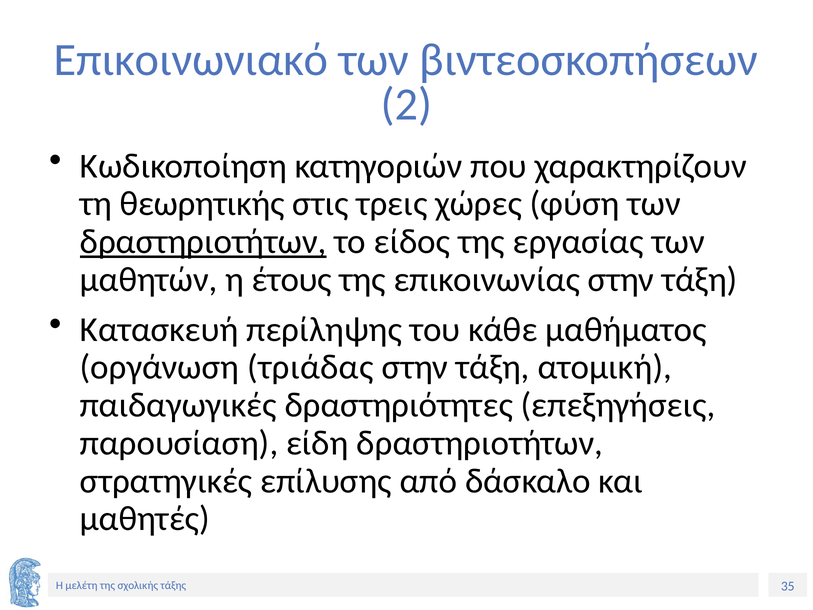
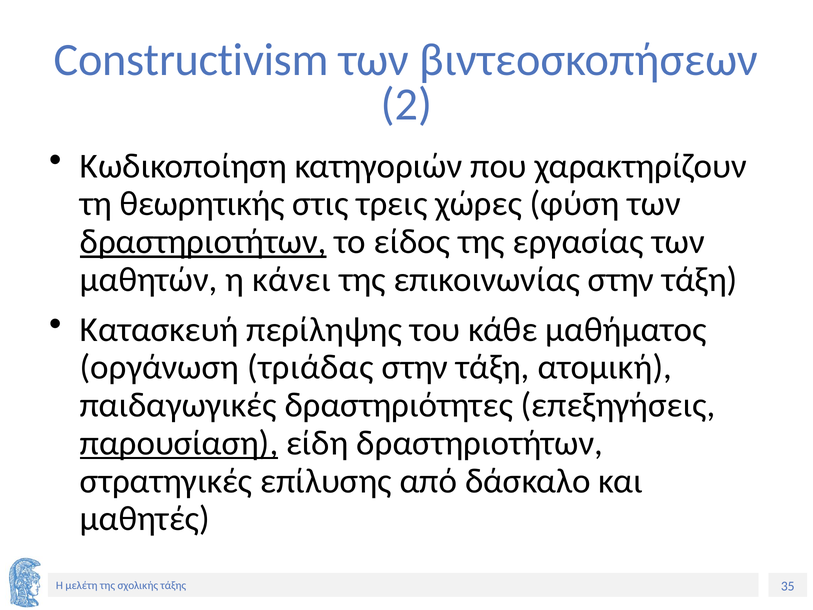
Επικοινωνιακό: Επικοινωνιακό -> Constructivism (191, 60)
έτους: έτους -> κάνει (291, 279)
παρουσίαση underline: none -> present (179, 443)
